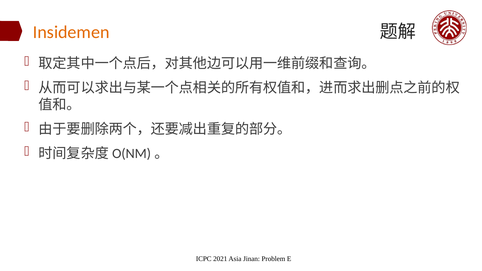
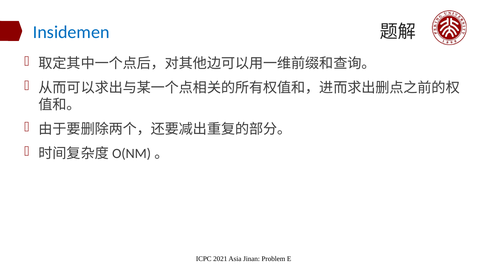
Insidemen colour: orange -> blue (71, 32)
